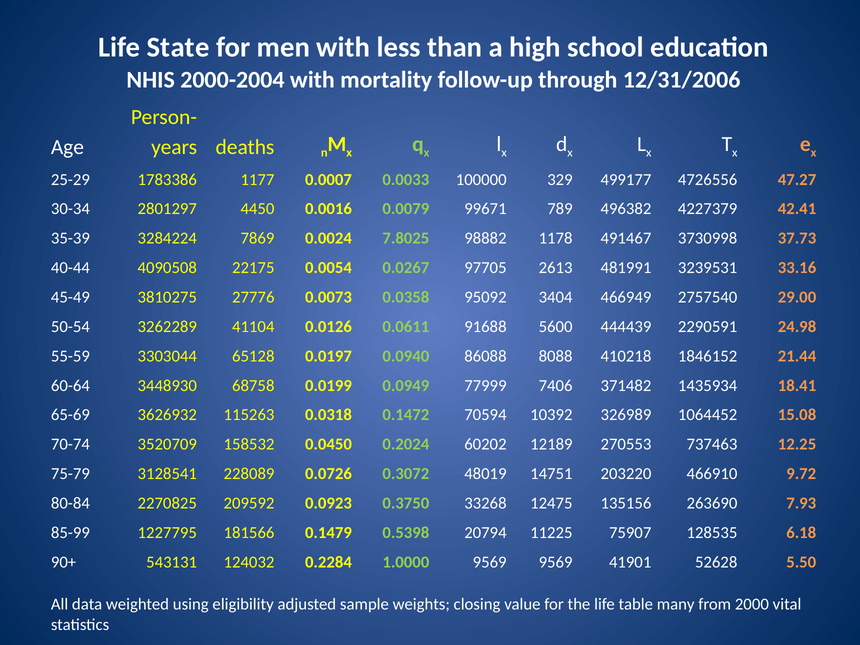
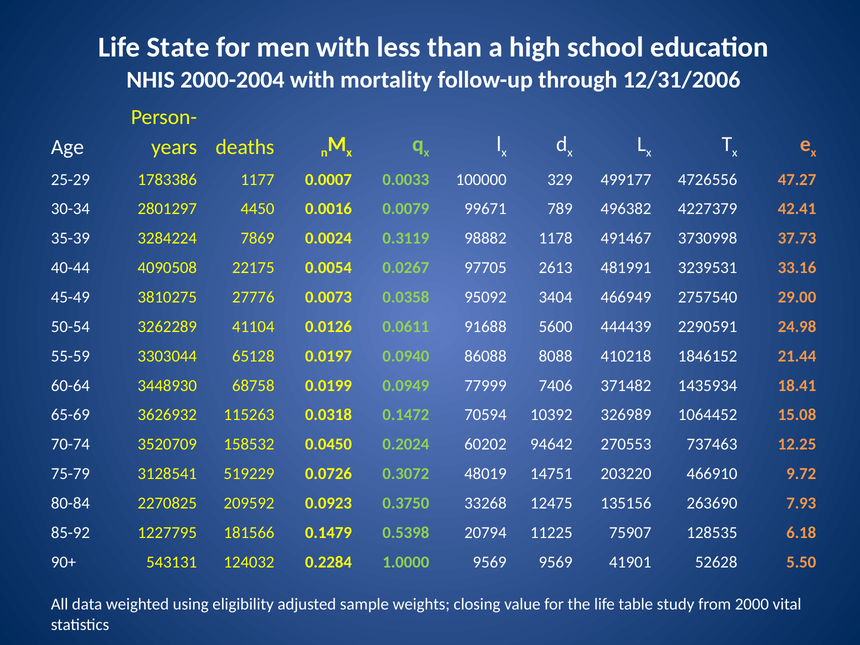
7.8025: 7.8025 -> 0.3119 (406, 238)
12189: 12189 -> 94642 (551, 444)
228089: 228089 -> 519229 (249, 474)
85-99: 85-99 -> 85-92 (70, 533)
many: many -> study (676, 604)
